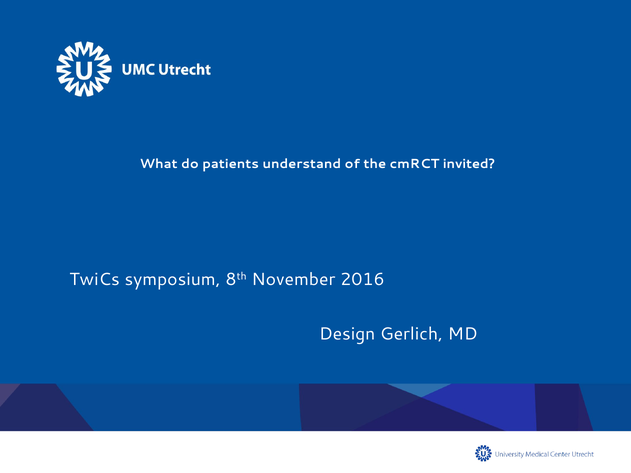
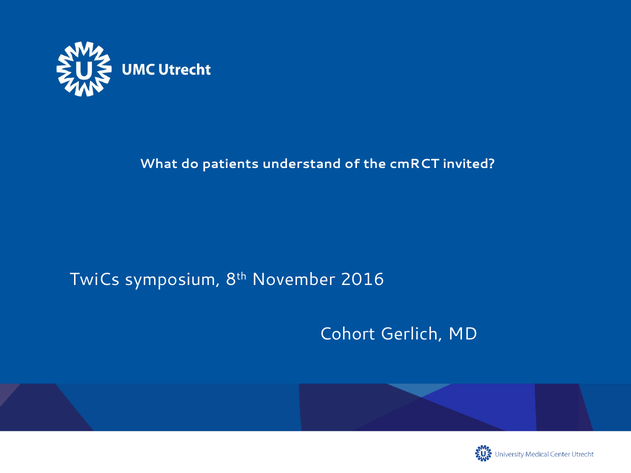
Design: Design -> Cohort (347, 334)
